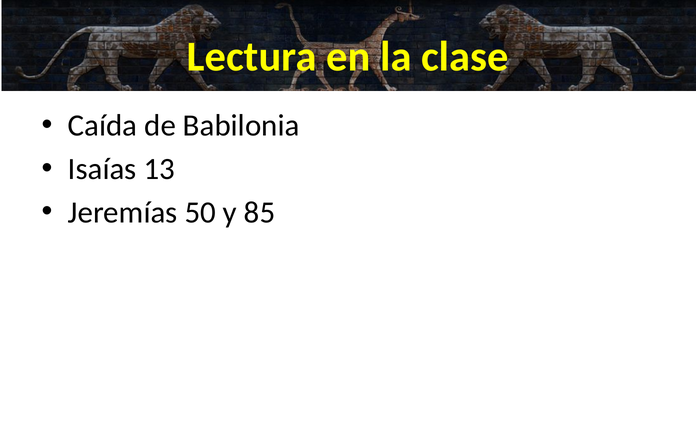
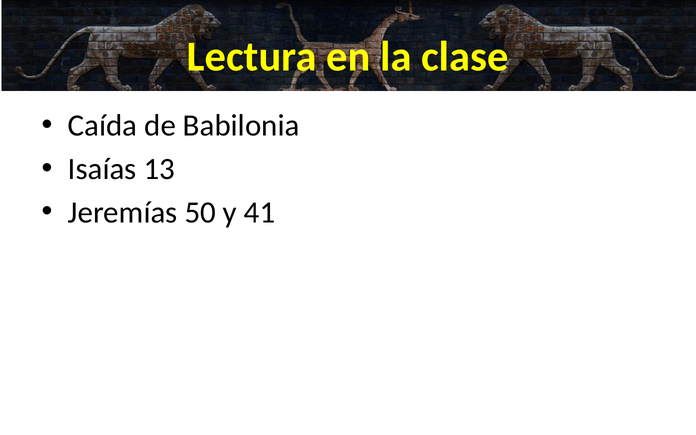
85: 85 -> 41 (260, 212)
